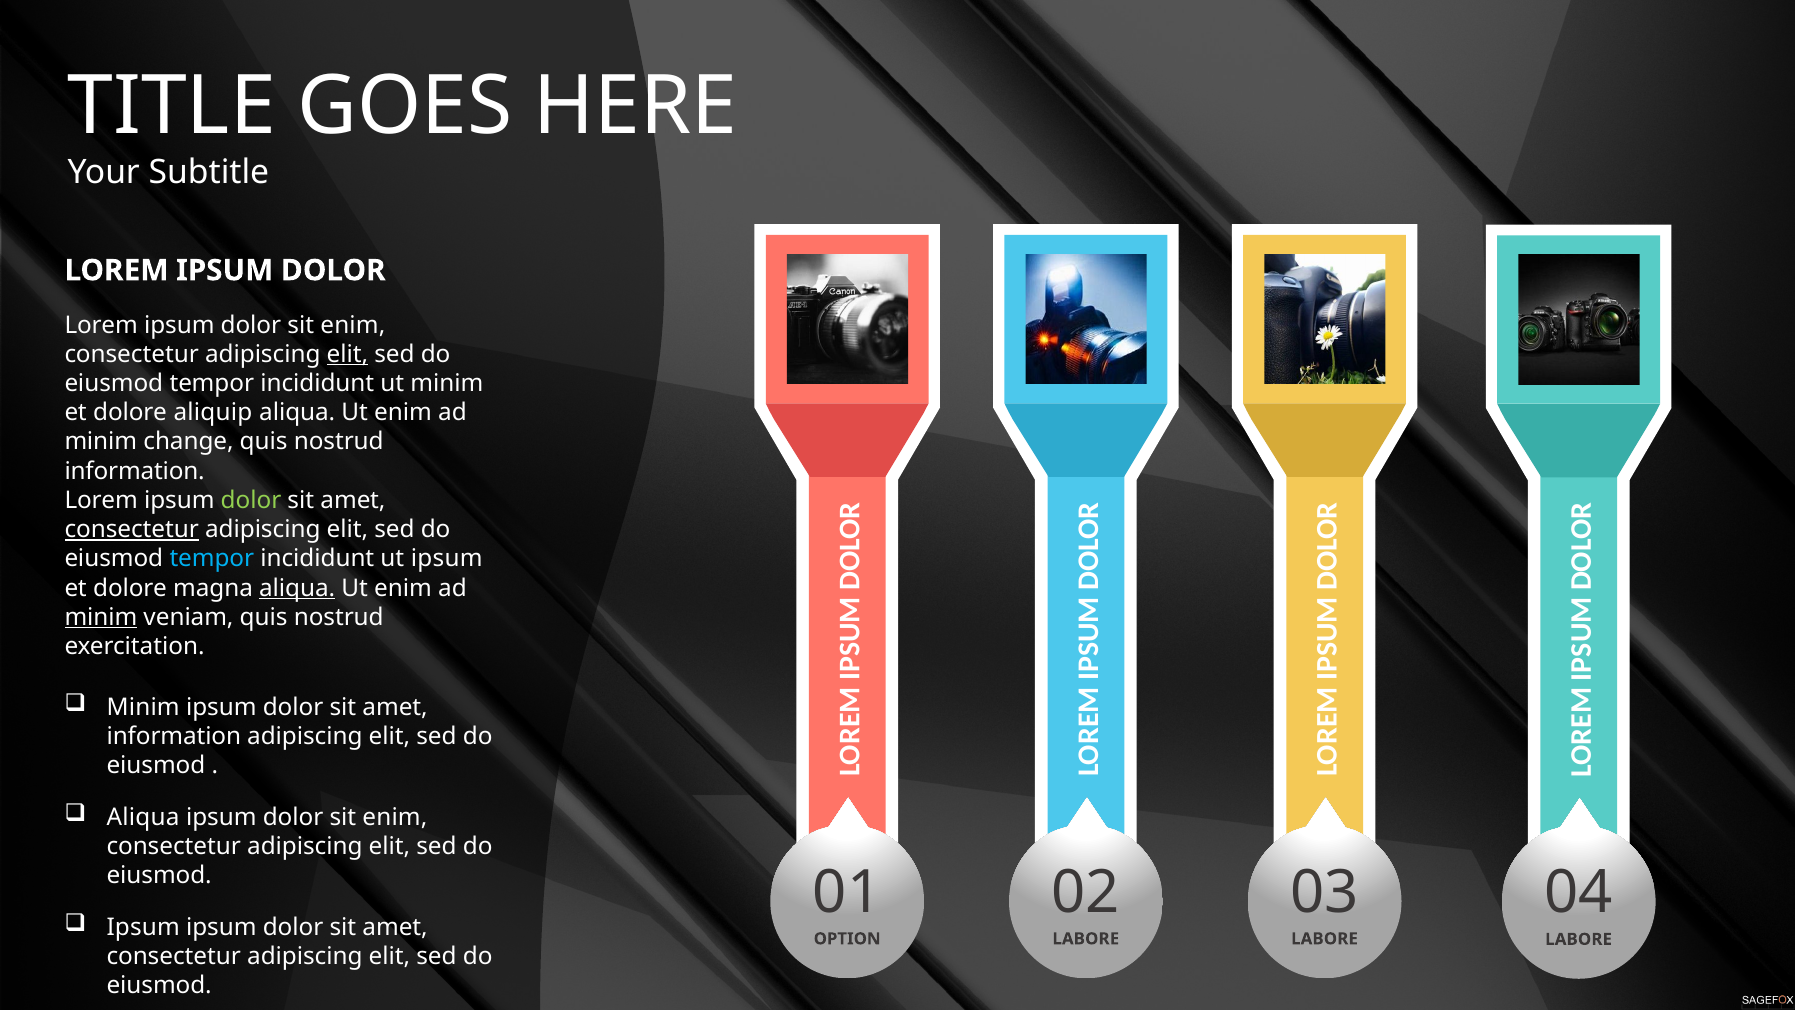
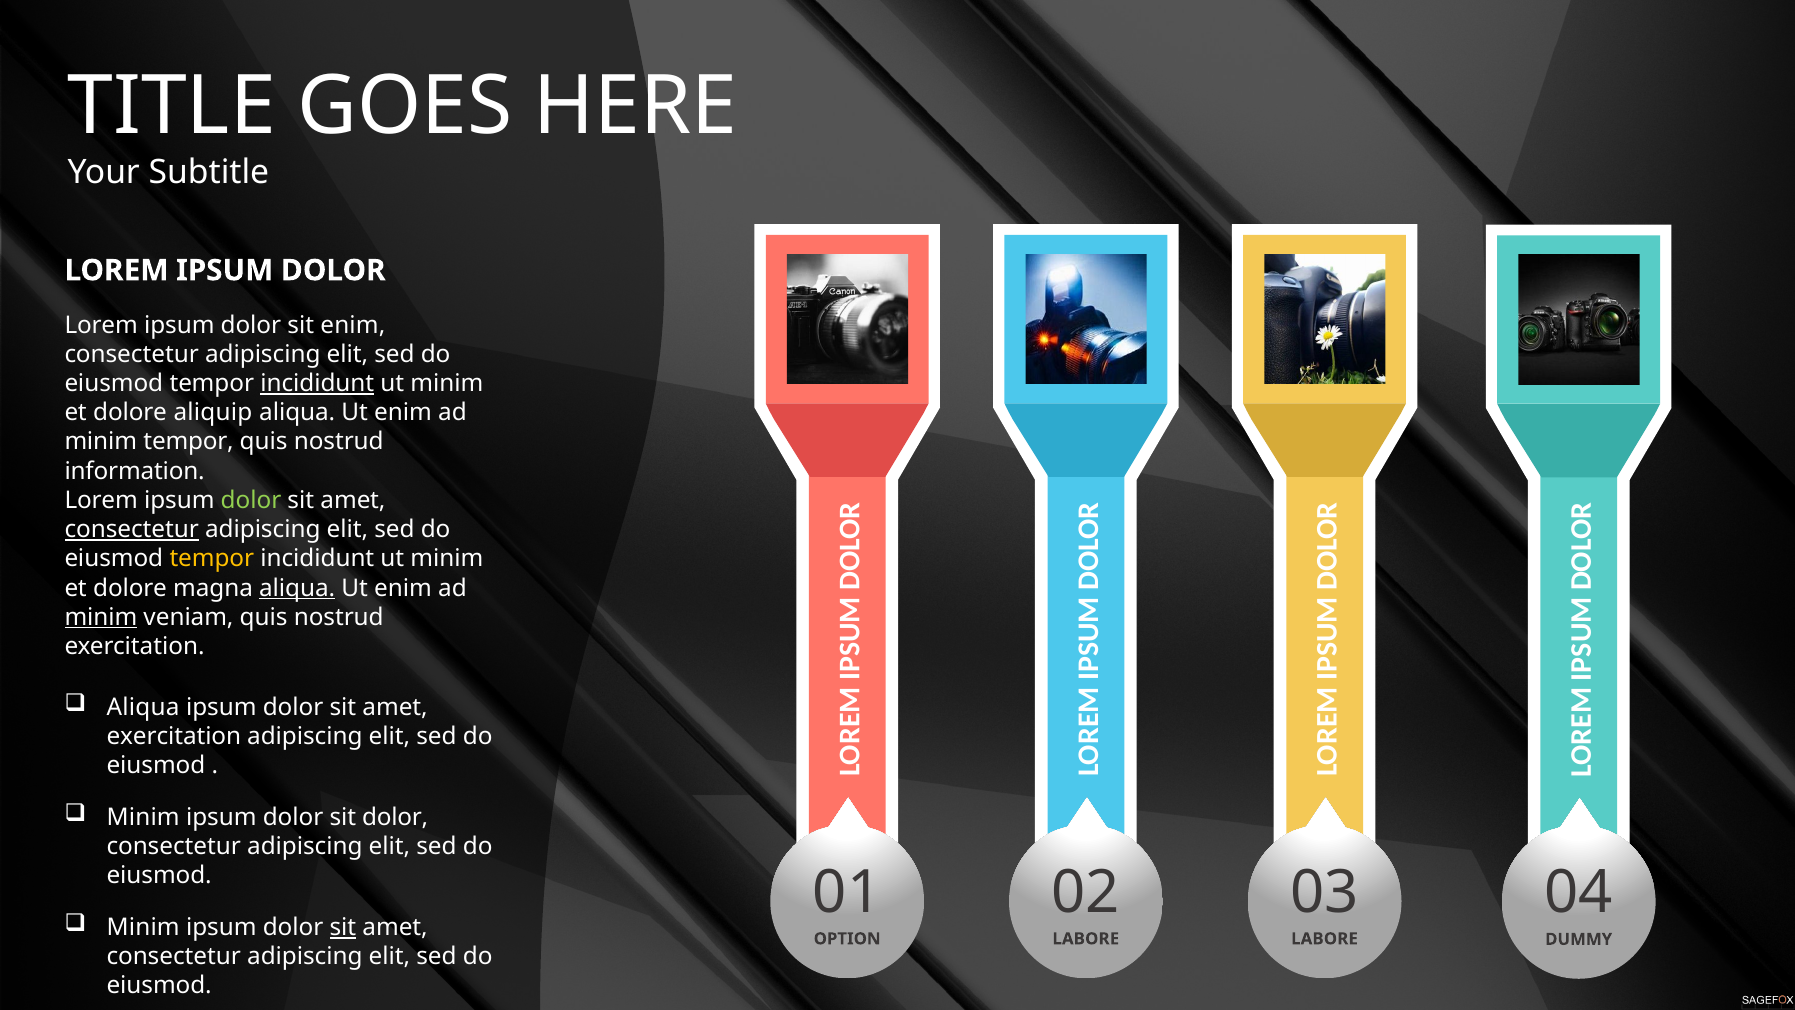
elit underline: present -> none (347, 354)
incididunt underline: none -> present (317, 383)
minim change: change -> tempor (189, 442)
tempor colour: light blue -> yellow (212, 559)
ipsum: ipsum -> minim (447, 559)
Minim: Minim -> Aliqua (143, 707)
information: information -> exercitation (174, 736)
Aliqua: Aliqua -> Minim (143, 817)
enim: enim -> dolor (395, 817)
Ipsum: Ipsum -> Minim (143, 927)
sit underline: none -> present (343, 927)
LABORE: LABORE -> DUMMY (1579, 939)
